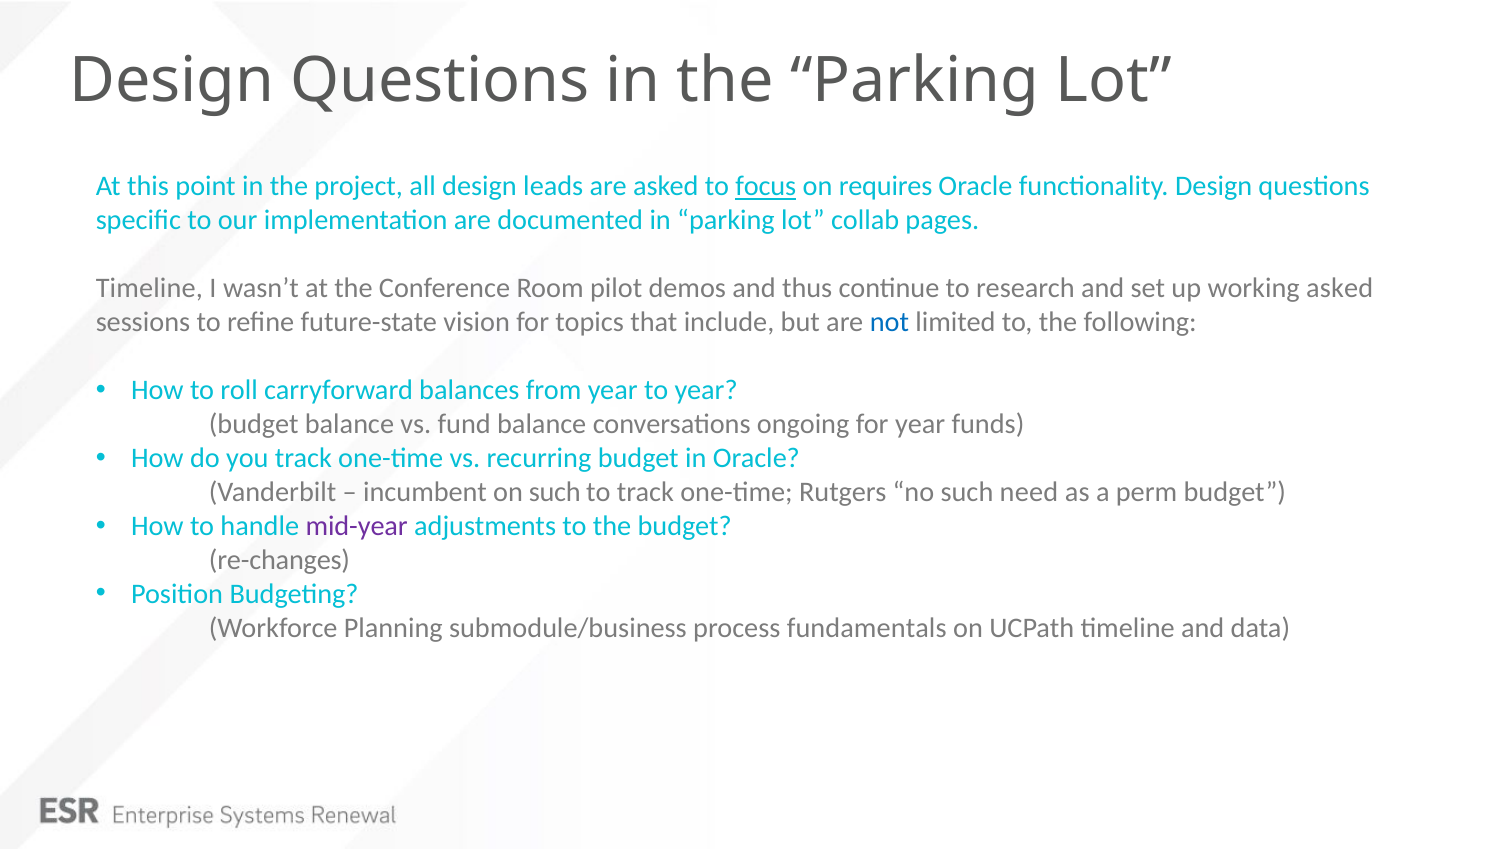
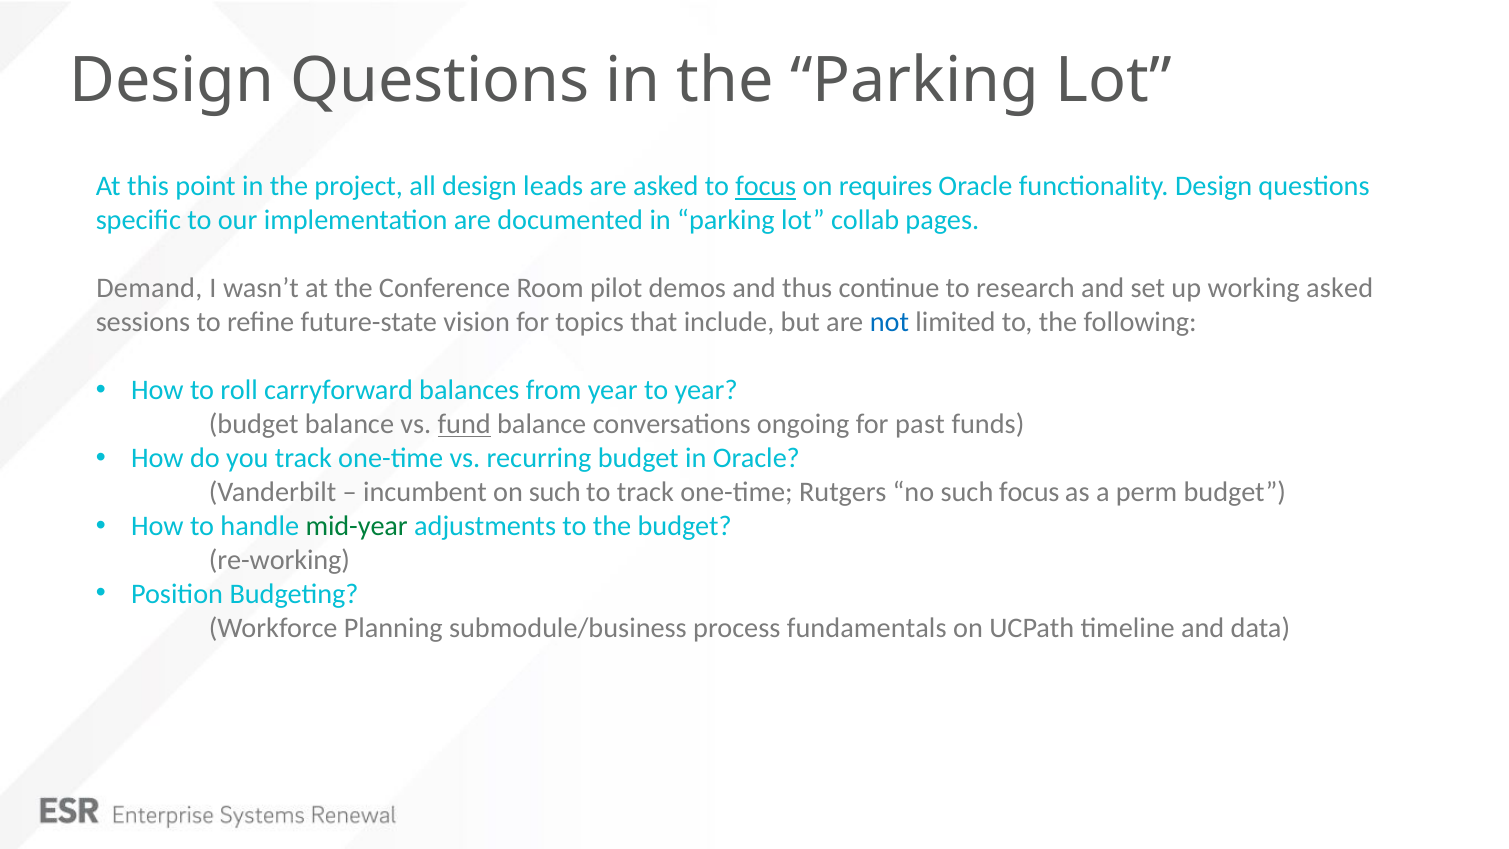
Timeline: Timeline -> Demand (149, 288)
fund underline: none -> present (464, 424)
for year: year -> past (920, 424)
such need: need -> focus (1029, 492)
mid-year colour: purple -> green (357, 526)
re-changes: re-changes -> re-working (279, 560)
